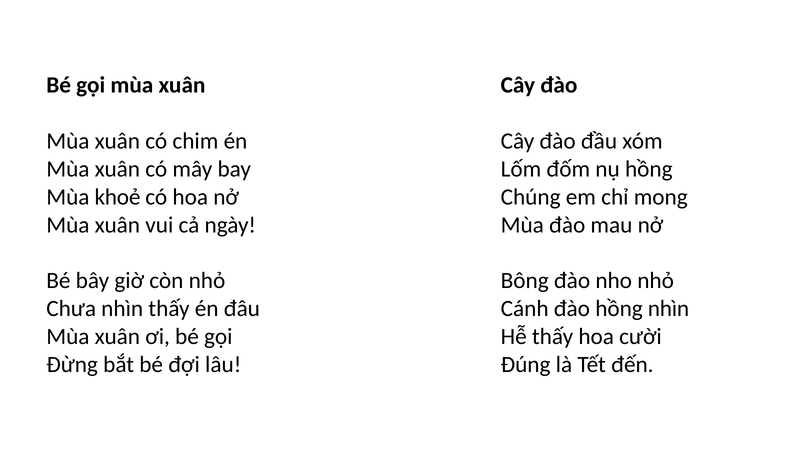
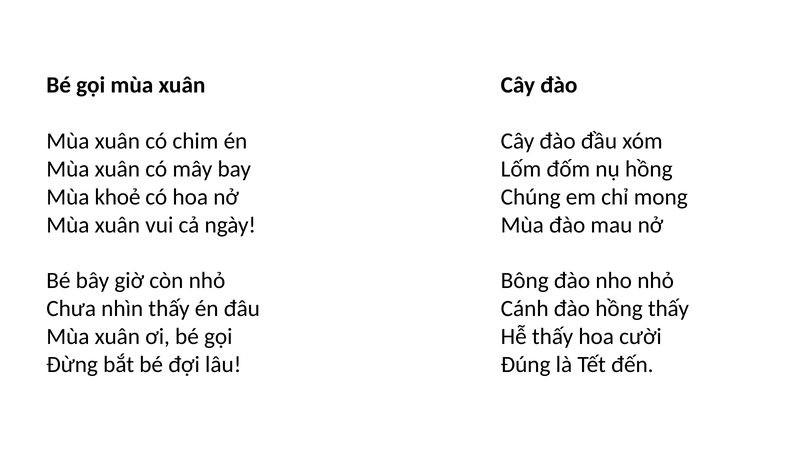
hồng nhìn: nhìn -> thấy (668, 309)
